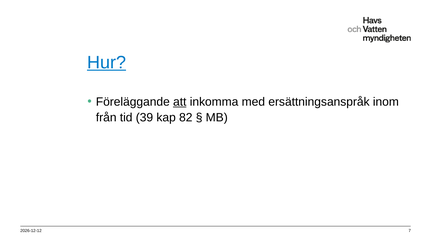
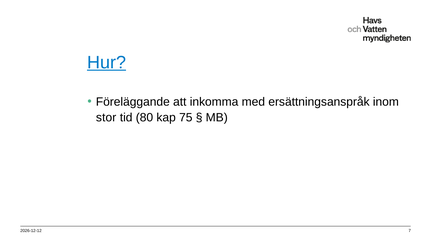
att underline: present -> none (180, 102)
från: från -> stor (106, 117)
39: 39 -> 80 (144, 117)
82: 82 -> 75 (186, 117)
